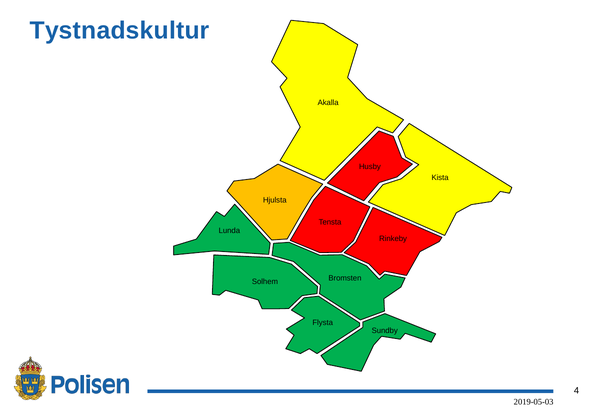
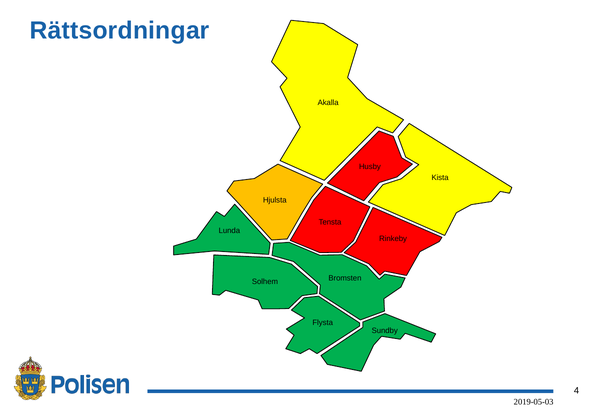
Tystnadskultur: Tystnadskultur -> Rättsordningar (120, 31)
